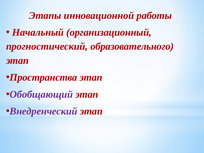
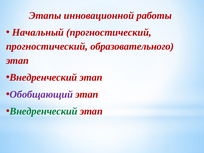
Начальный организационный: организационный -> прогностический (109, 32)
Пространства: Пространства -> Внедренческий (43, 77)
Внедренческий colour: purple -> green (44, 111)
